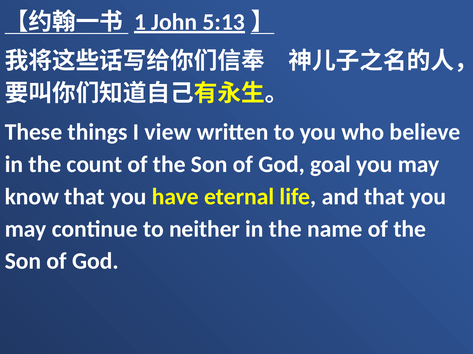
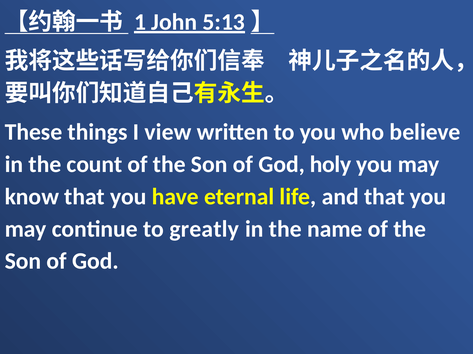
goal: goal -> holy (331, 165)
neither: neither -> greatly (204, 229)
